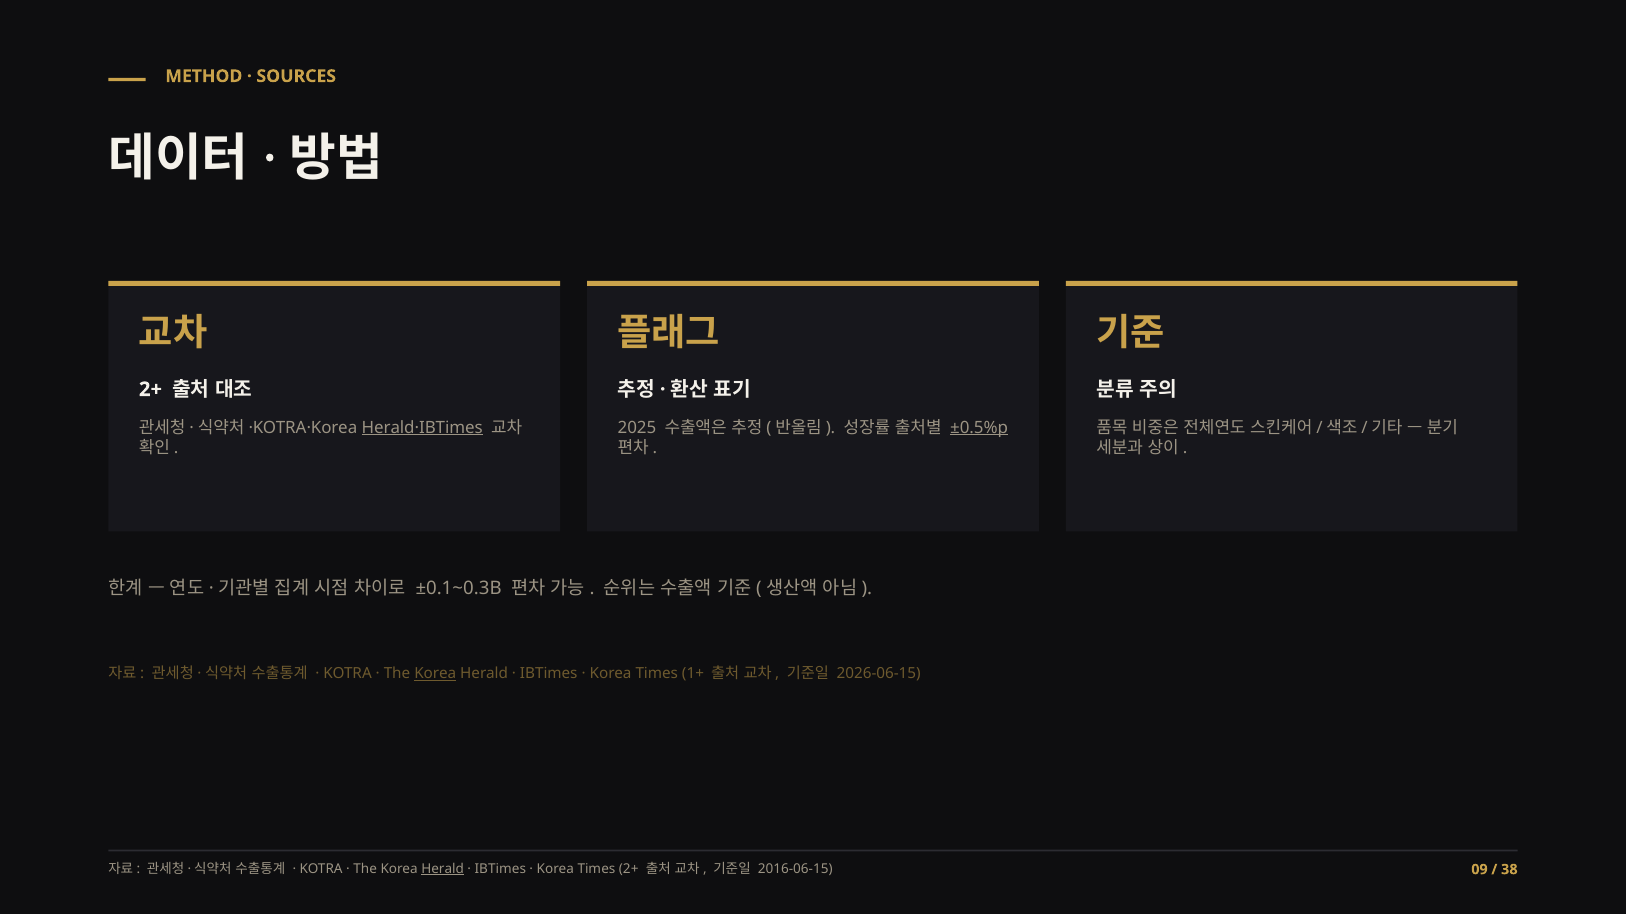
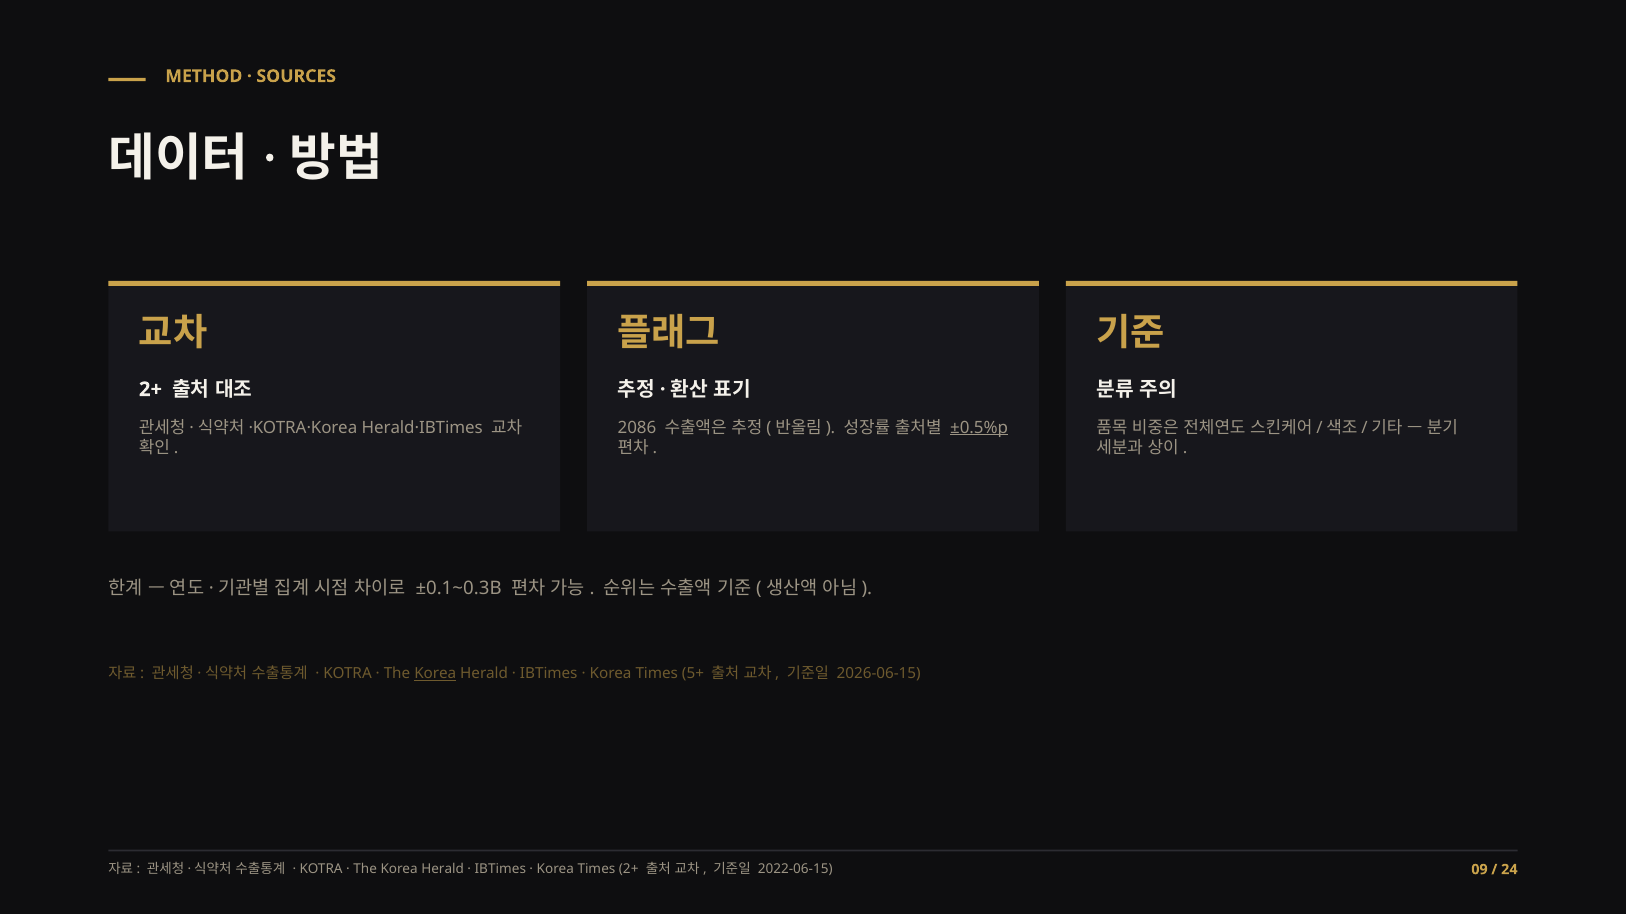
Herald·IBTimes underline: present -> none (422, 428)
2025: 2025 -> 2086 (637, 428)
1+: 1+ -> 5+ (693, 674)
Herald underline: present -> none (443, 869)
2016-06-15: 2016-06-15 -> 2022-06-15 (795, 869)
38: 38 -> 24 (1509, 870)
